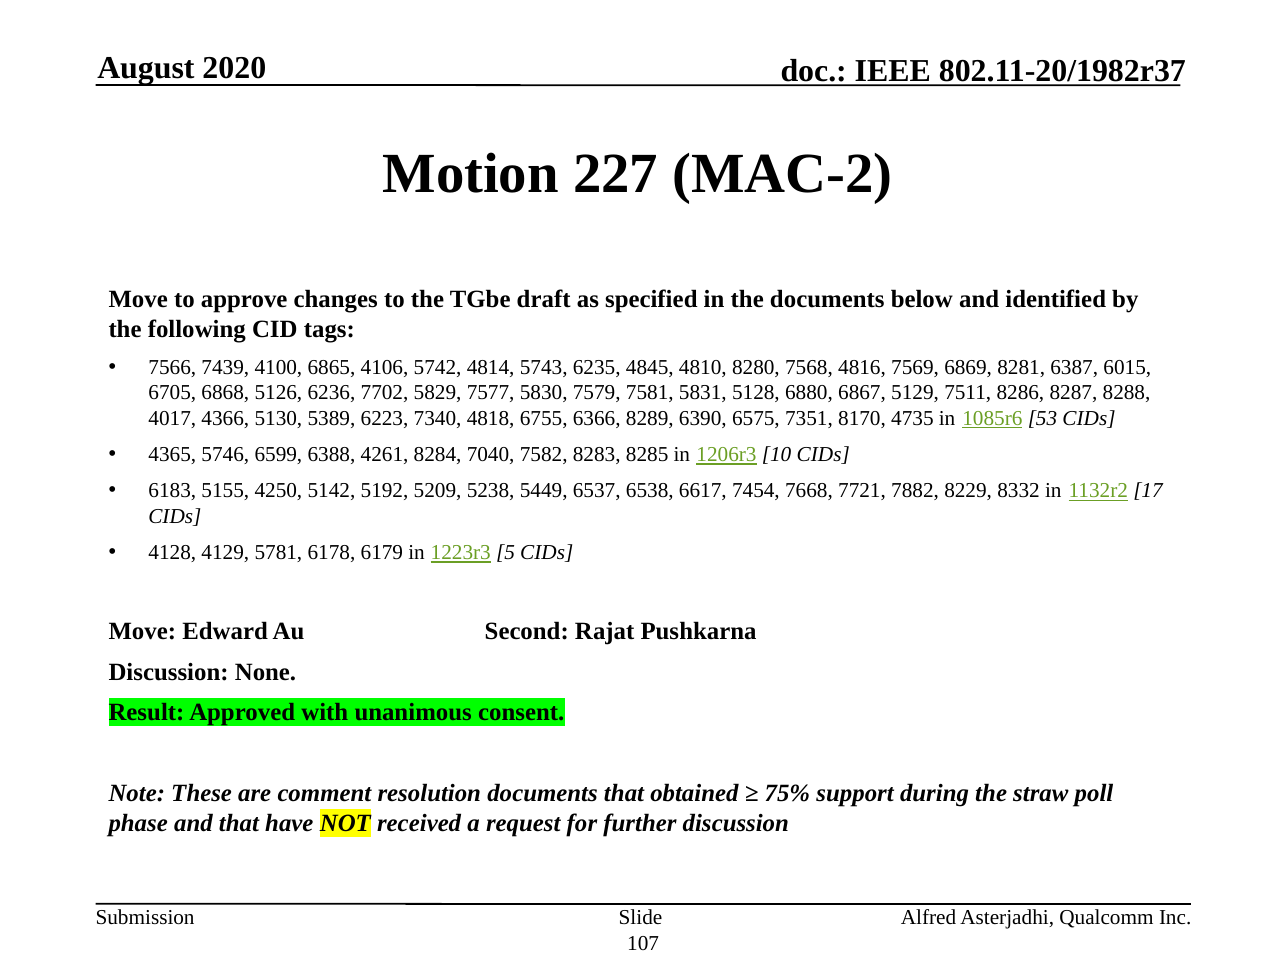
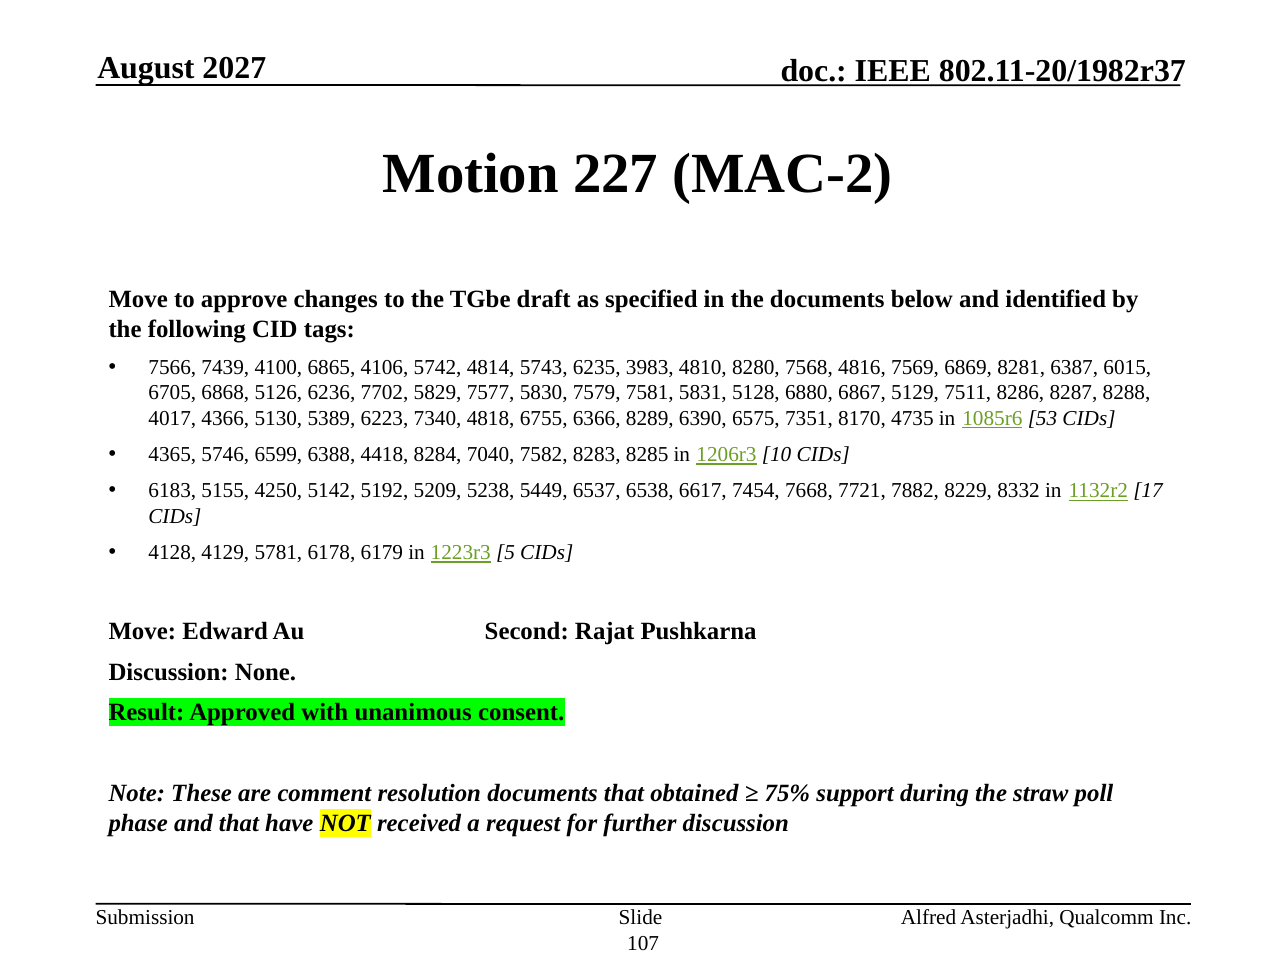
2020: 2020 -> 2027 (234, 68)
4845: 4845 -> 3983 (650, 367)
4261: 4261 -> 4418 (385, 455)
